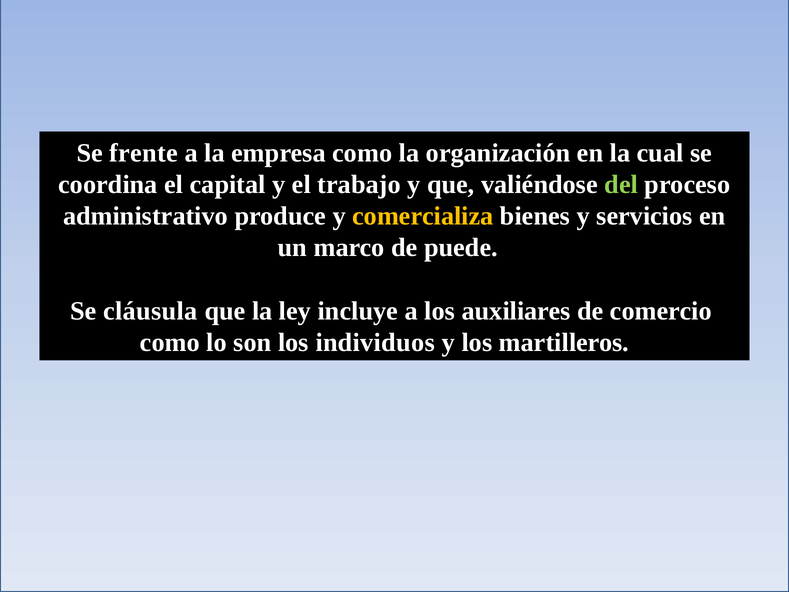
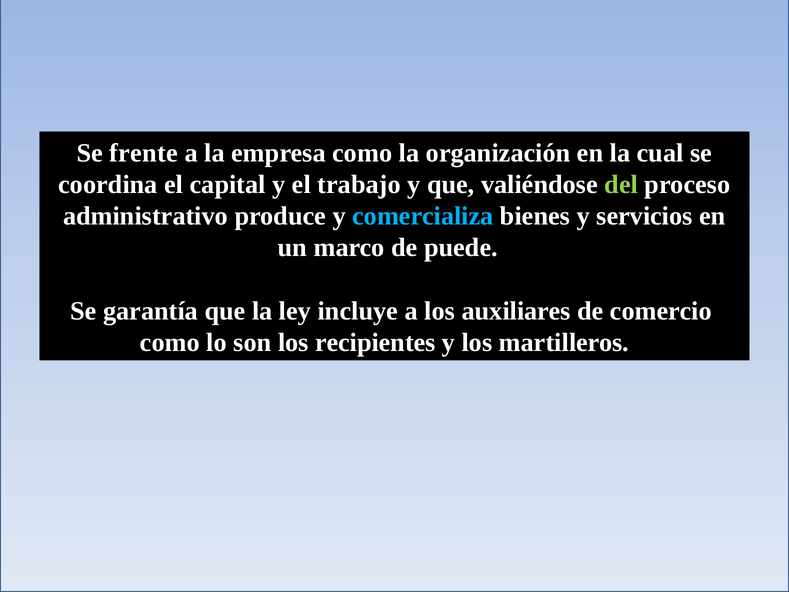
comercializa colour: yellow -> light blue (423, 216)
cláusula: cláusula -> garantía (151, 311)
individuos: individuos -> recipientes (375, 342)
